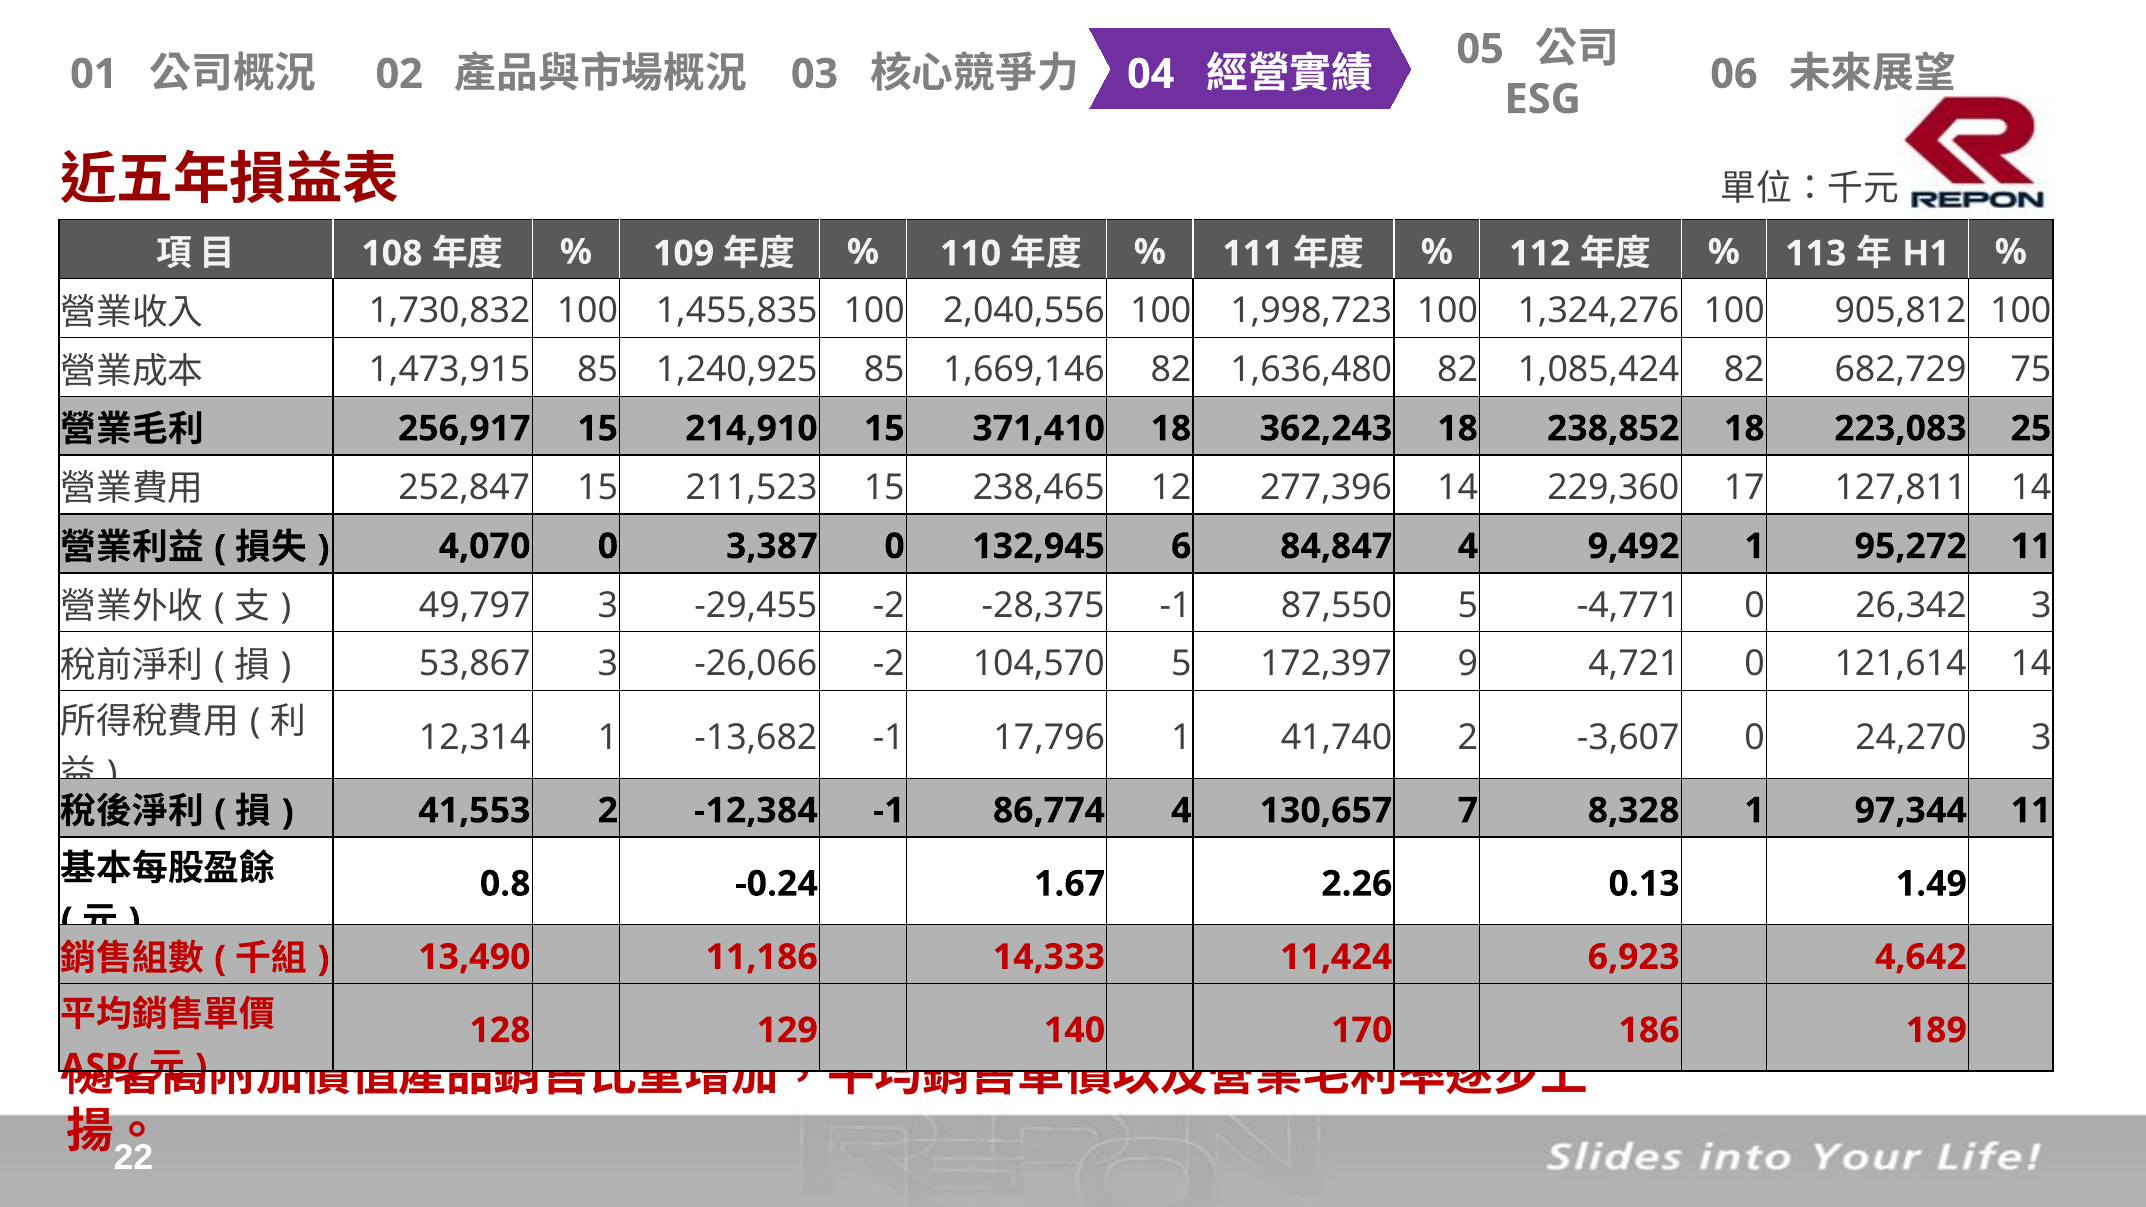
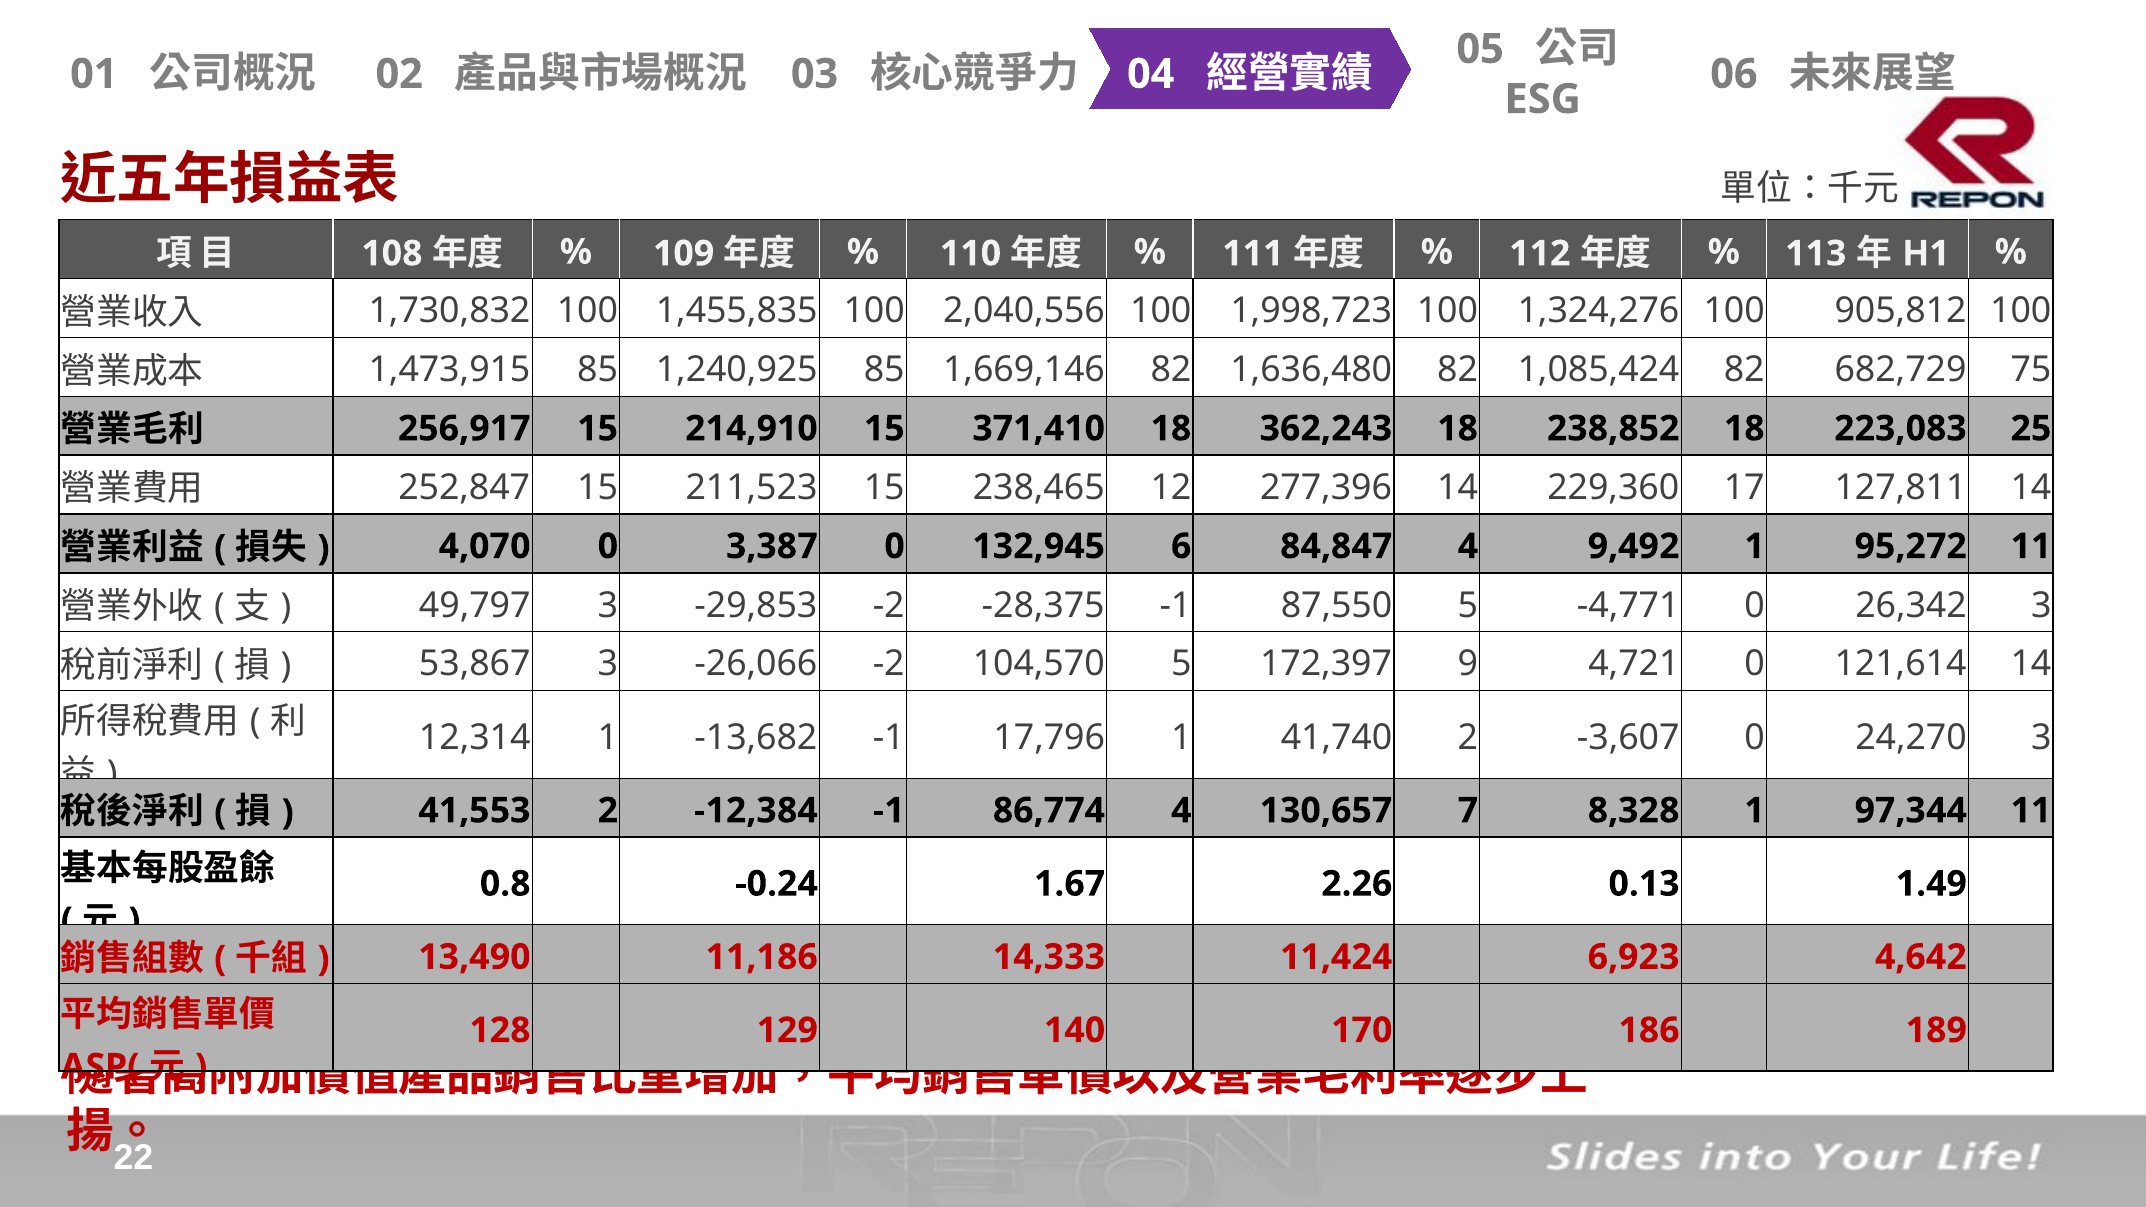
-29,455: -29,455 -> -29,853 (756, 605)
